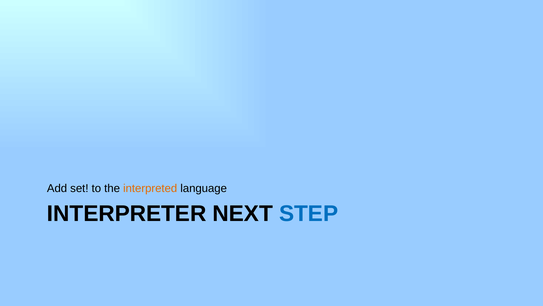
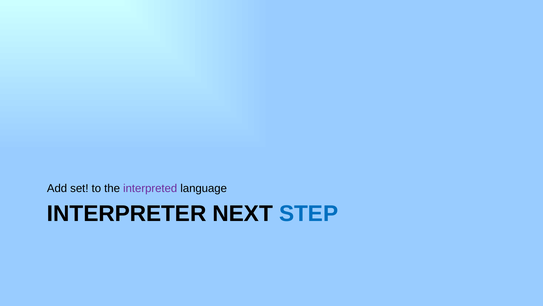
interpreted colour: orange -> purple (150, 188)
